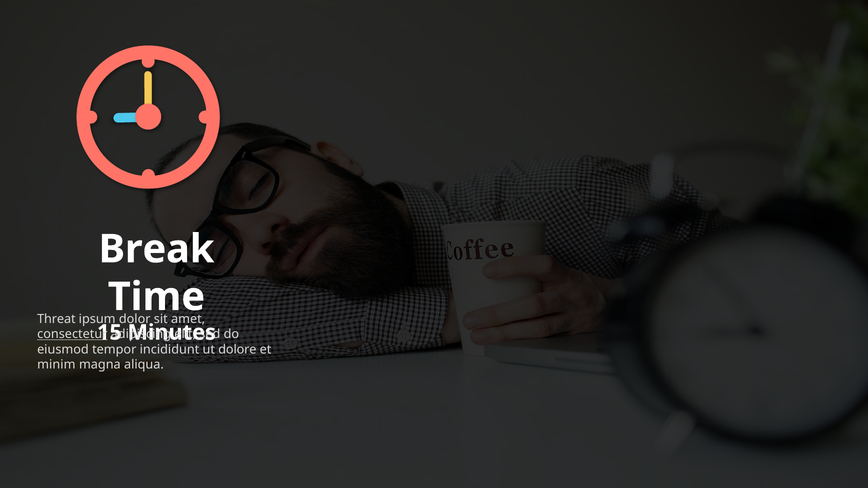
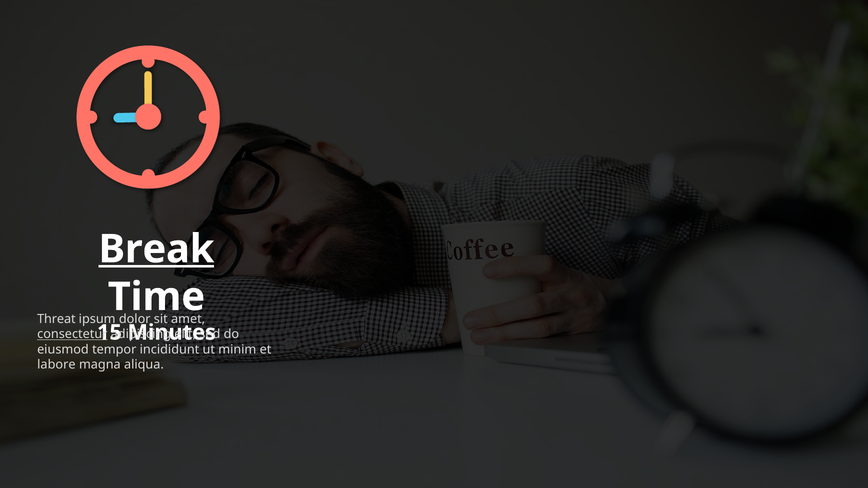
Break underline: none -> present (156, 249)
dolore: dolore -> minim (237, 350)
minim: minim -> labore (56, 365)
